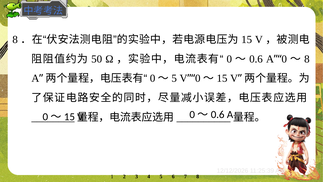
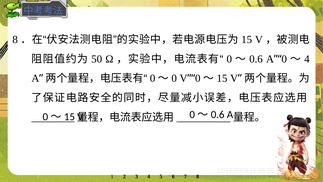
8: 8 -> 4 (307, 59)
5: 5 -> 0 (174, 78)
